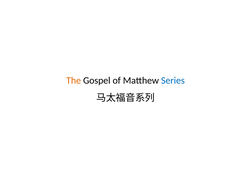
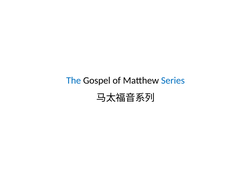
The colour: orange -> blue (74, 81)
